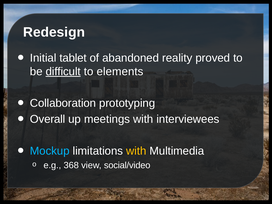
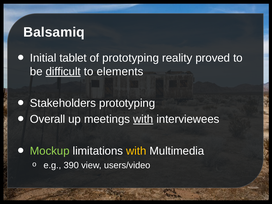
Redesign: Redesign -> Balsamiq (54, 32)
of abandoned: abandoned -> prototyping (131, 58)
Collaboration: Collaboration -> Stakeholders (63, 103)
with underline: none -> present (143, 119)
Mockup colour: light blue -> light green (50, 151)
368: 368 -> 390 (71, 165)
social/video: social/video -> users/video (127, 165)
